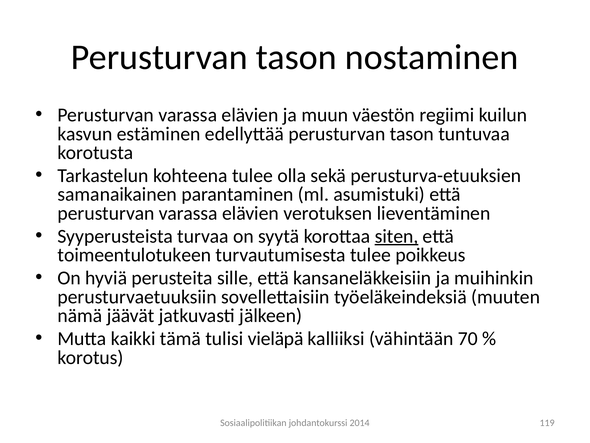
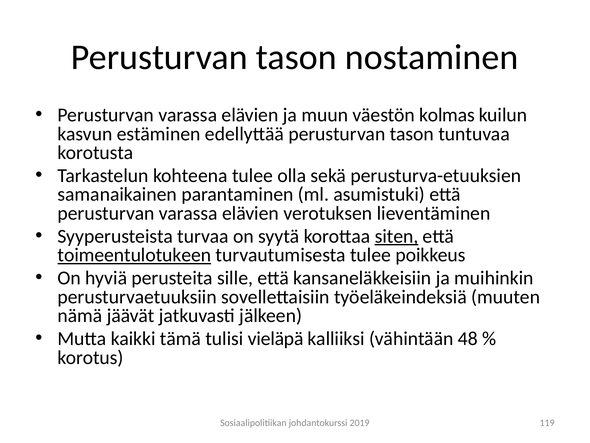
regiimi: regiimi -> kolmas (447, 115)
toimeentulotukeen underline: none -> present (134, 255)
70: 70 -> 48 (468, 338)
2014: 2014 -> 2019 (360, 423)
